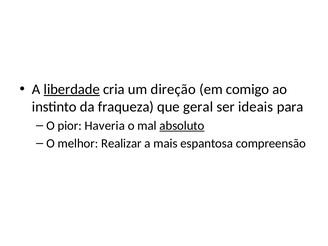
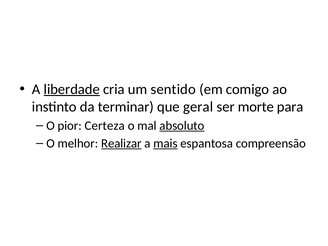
direção: direção -> sentido (173, 89)
fraqueza: fraqueza -> terminar (126, 107)
ideais: ideais -> morte (256, 107)
Haveria: Haveria -> Certeza (105, 126)
Realizar underline: none -> present (121, 143)
mais underline: none -> present (165, 143)
